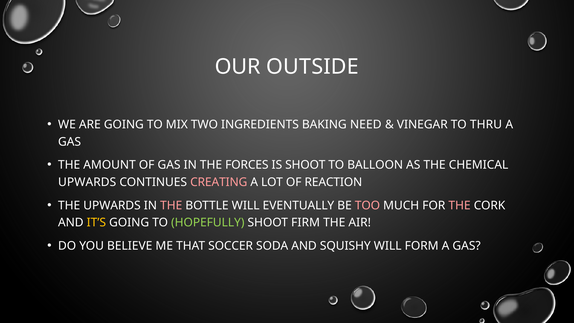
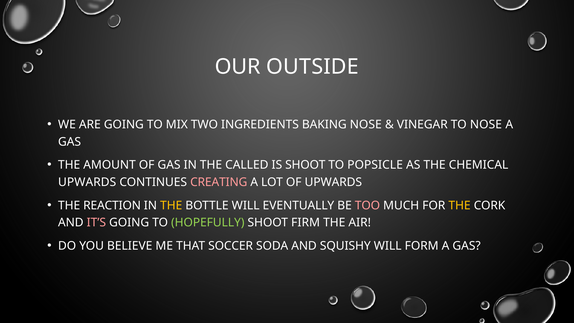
BAKING NEED: NEED -> NOSE (366, 124)
TO THRU: THRU -> NOSE (486, 124)
FORCES: FORCES -> CALLED (247, 165)
BALLOON: BALLOON -> POPSICLE (375, 165)
OF REACTION: REACTION -> UPWARDS (333, 182)
THE UPWARDS: UPWARDS -> REACTION (112, 205)
THE colour: pink -> yellow (171, 205)
THE colour: pink -> yellow (460, 205)
IT’S colour: yellow -> pink (96, 223)
